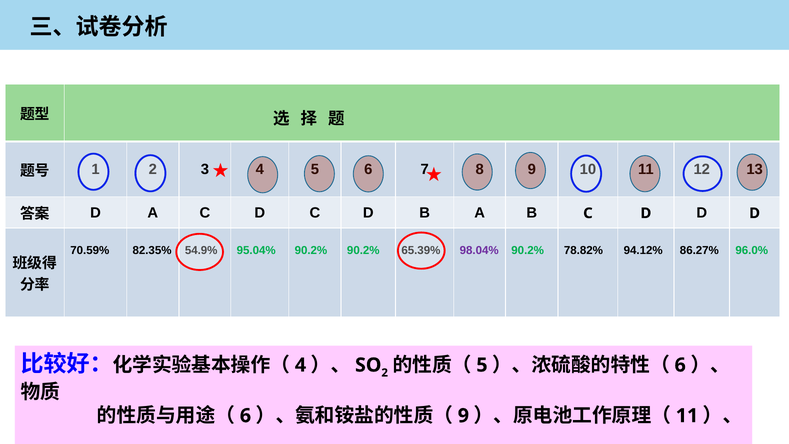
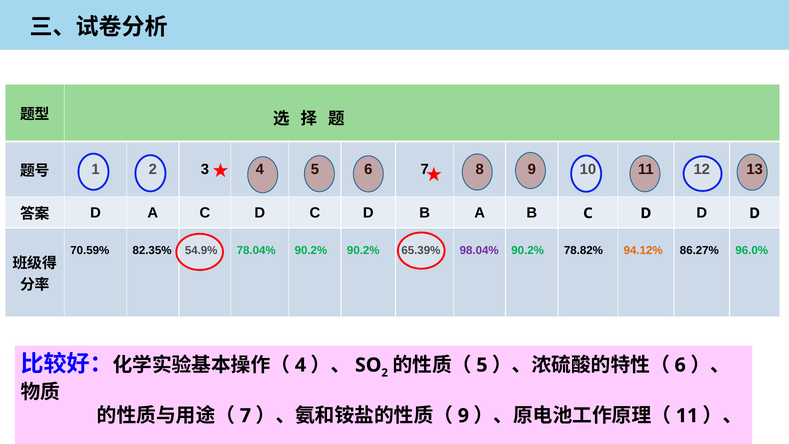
95.04%: 95.04% -> 78.04% (256, 250)
94.12% colour: black -> orange (643, 250)
6: 6 -> 7 (245, 416)
